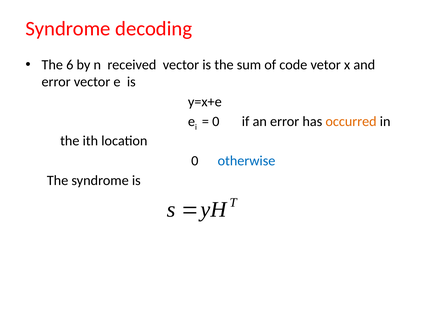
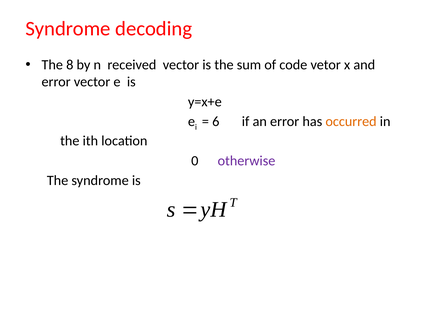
6: 6 -> 8 (70, 65)
0: 0 -> 6 (216, 122)
otherwise colour: blue -> purple (246, 161)
